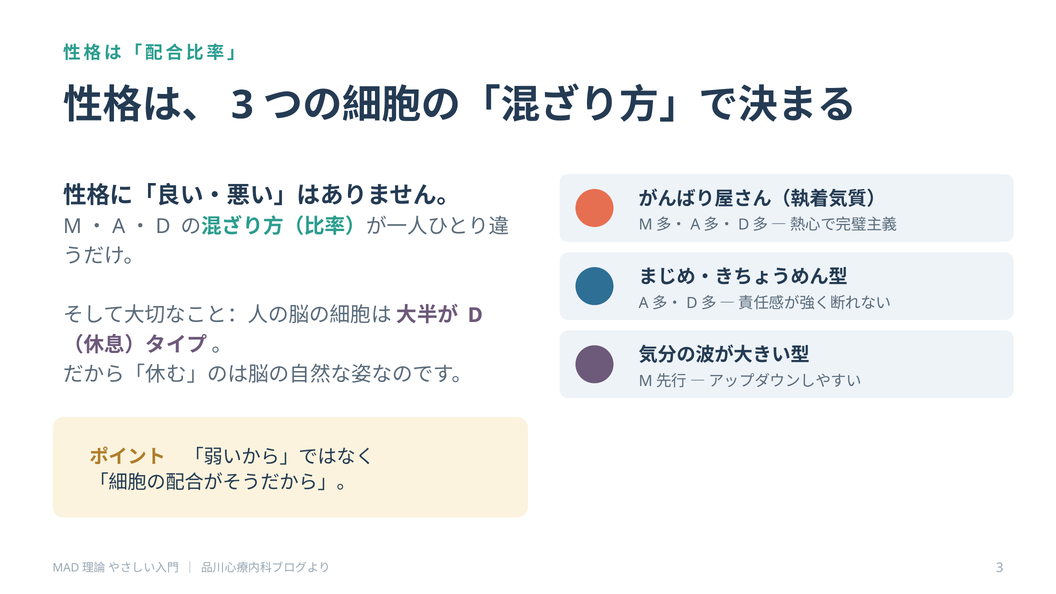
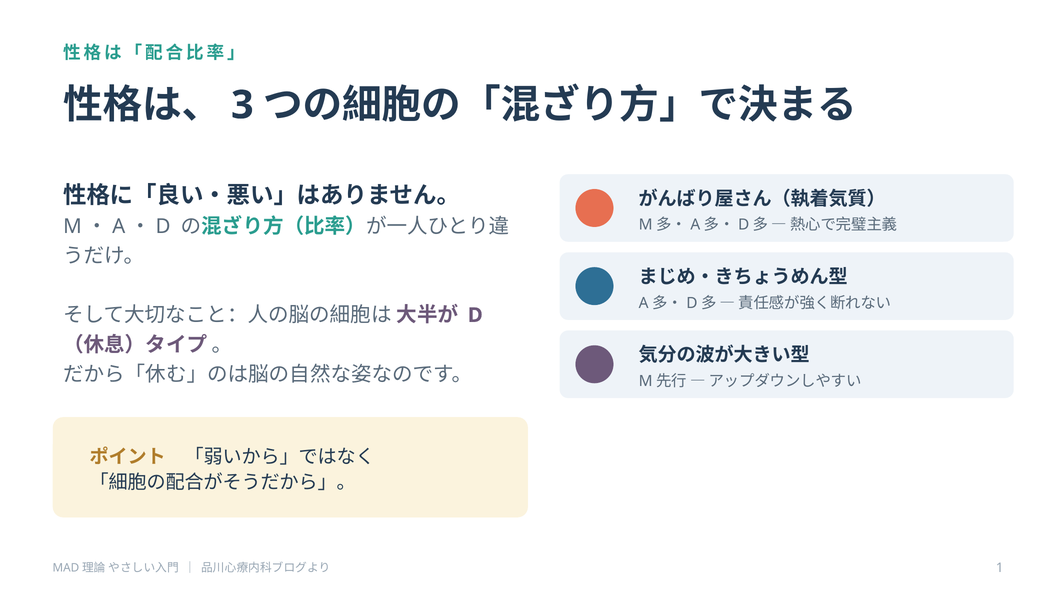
3: 3 -> 1 (1000, 568)
